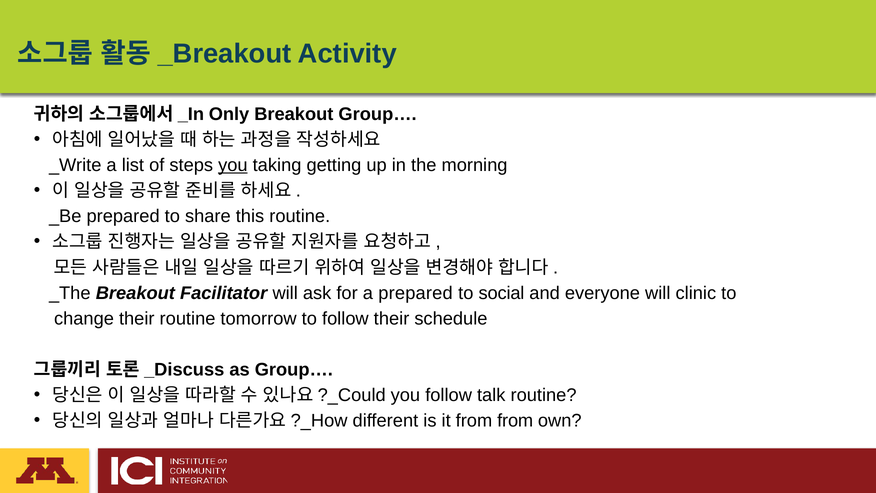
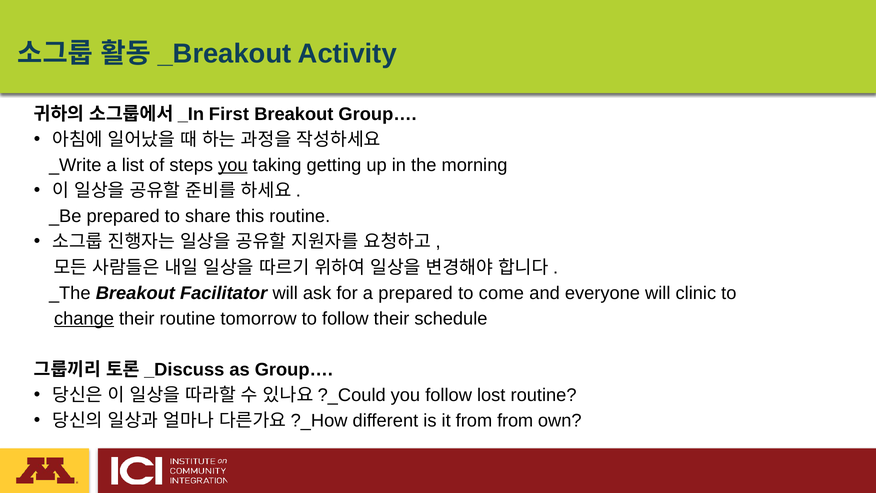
Only: Only -> First (229, 114)
social: social -> come (501, 293)
change underline: none -> present (84, 318)
talk: talk -> lost (491, 395)
